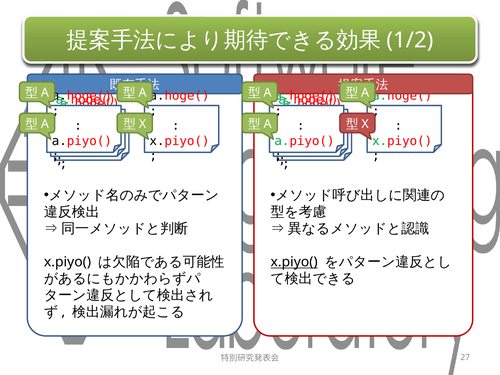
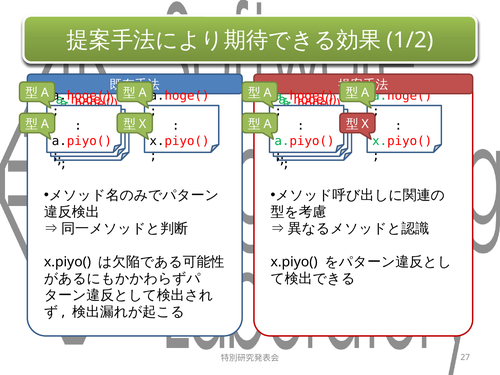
x.piyo( underline: present -> none (294, 262)
